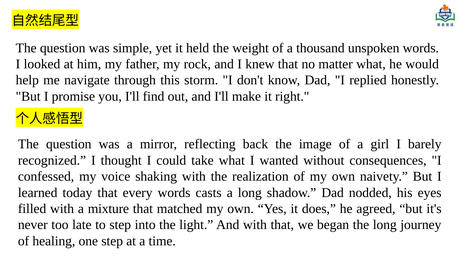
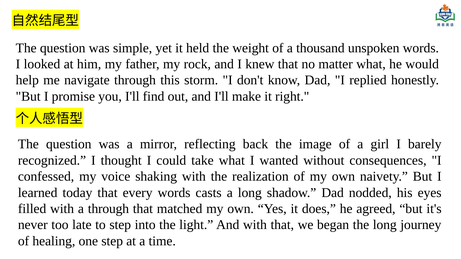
a mixture: mixture -> through (108, 209)
